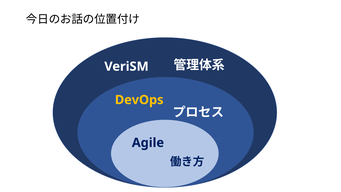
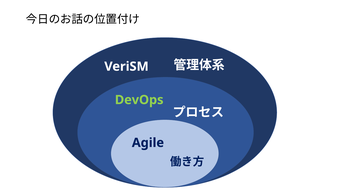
DevOps colour: yellow -> light green (139, 100)
